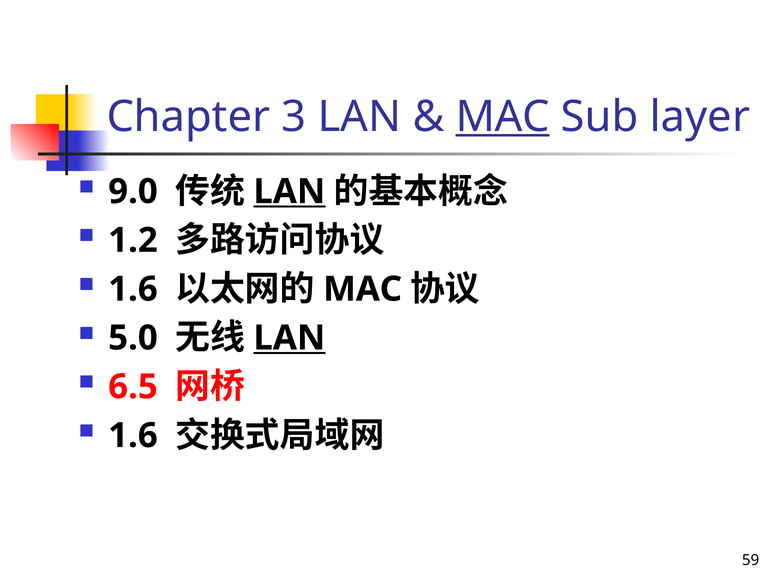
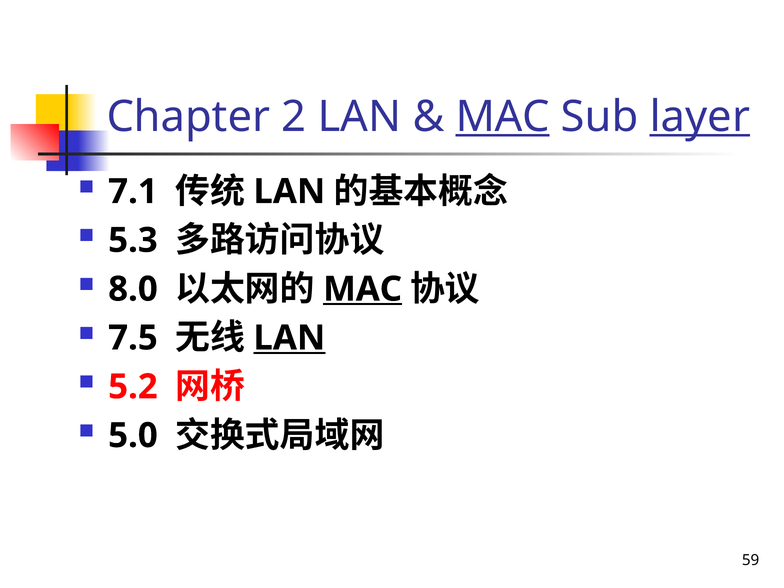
3: 3 -> 2 (294, 117)
layer underline: none -> present (700, 117)
9.0: 9.0 -> 7.1 (133, 192)
LAN underline: present -> none (289, 192)
1.2: 1.2 -> 5.3 (133, 240)
1.6: 1.6 -> 8.0 (133, 289)
MAC underline: none -> present (363, 289)
5.0: 5.0 -> 7.5 (133, 338)
6.5: 6.5 -> 5.2 (133, 387)
1.6: 1.6 -> 5.0 (133, 436)
